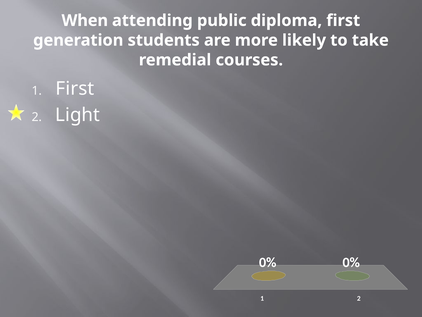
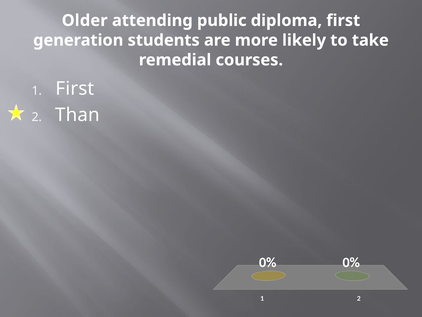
When: When -> Older (85, 20)
Light: Light -> Than (78, 115)
